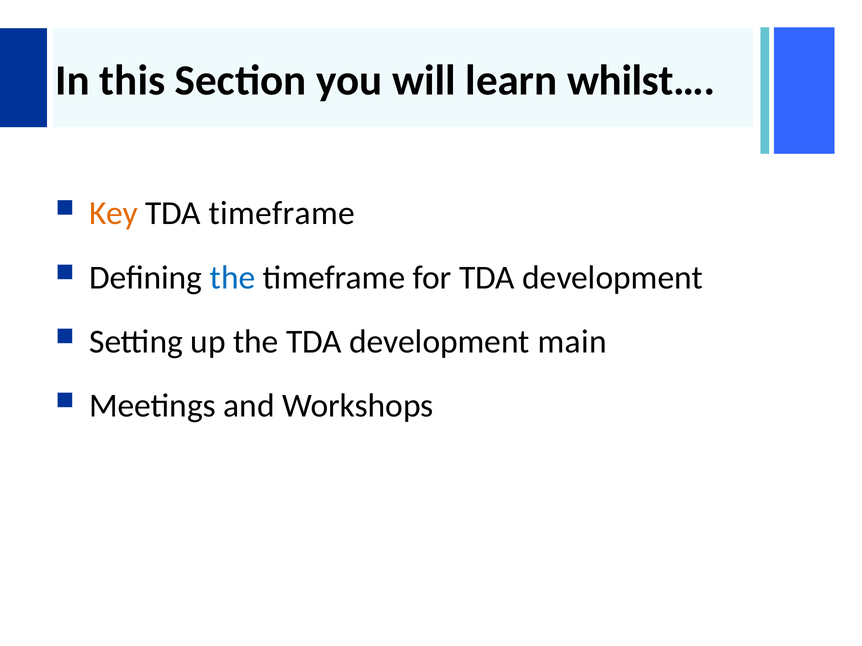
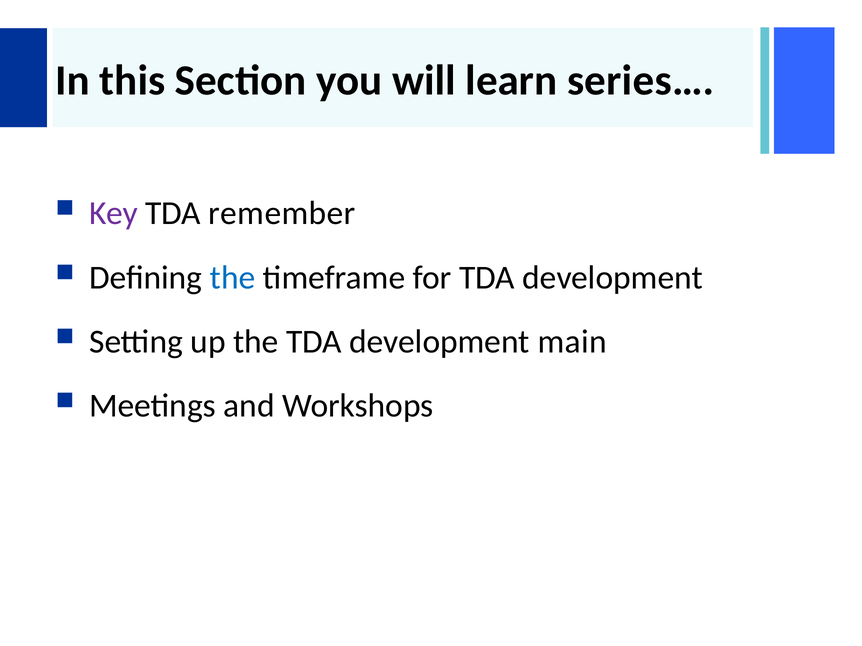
whilst…: whilst… -> series… (641, 81)
Key colour: orange -> purple (113, 214)
TDA timeframe: timeframe -> remember (282, 214)
